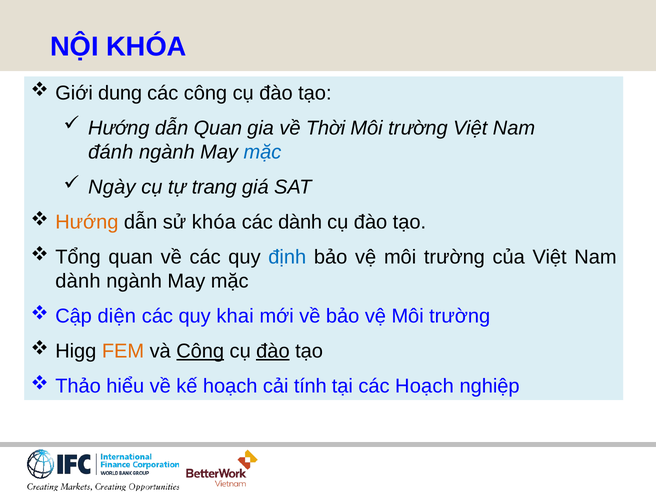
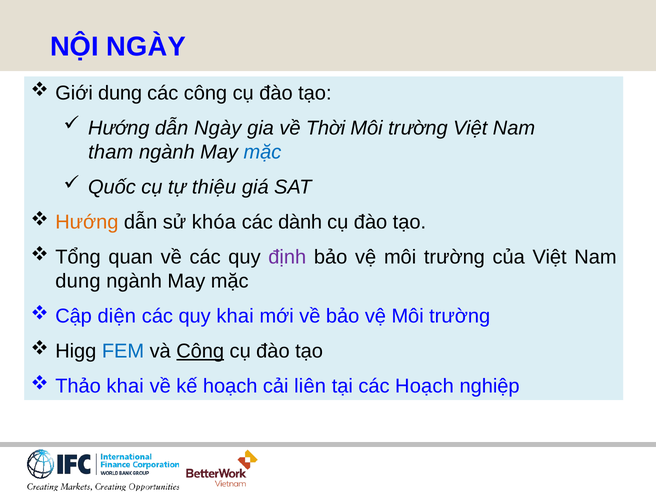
NỘI KHÓA: KHÓA -> NGÀY (146, 47)
dẫn Quan: Quan -> Ngày (218, 128)
đánh: đánh -> tham (111, 152)
Ngày: Ngày -> Quốc (112, 187)
trang: trang -> thiệu (214, 187)
định colour: blue -> purple (287, 257)
dành: dành -> dung (78, 281)
FEM colour: orange -> blue (123, 351)
đào underline: present -> none (273, 351)
Thảo hiểu: hiểu -> khai (125, 386)
tính: tính -> liên (310, 386)
